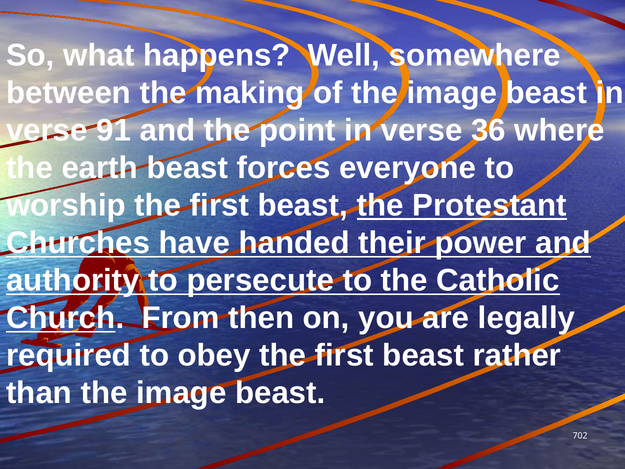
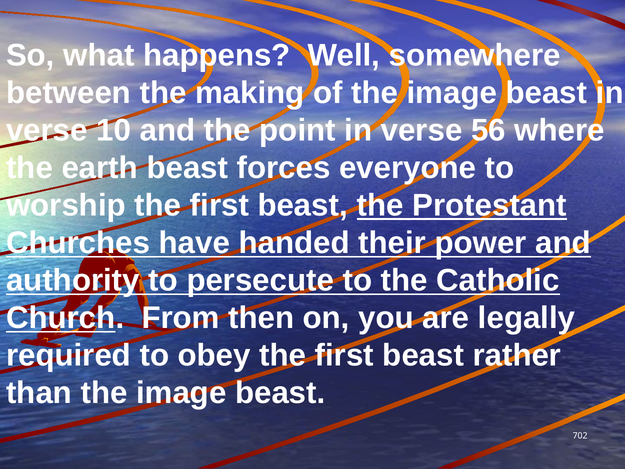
91: 91 -> 10 (114, 130)
36: 36 -> 56 (488, 130)
